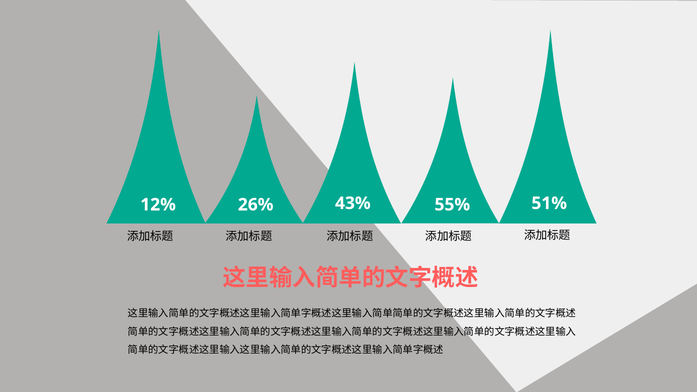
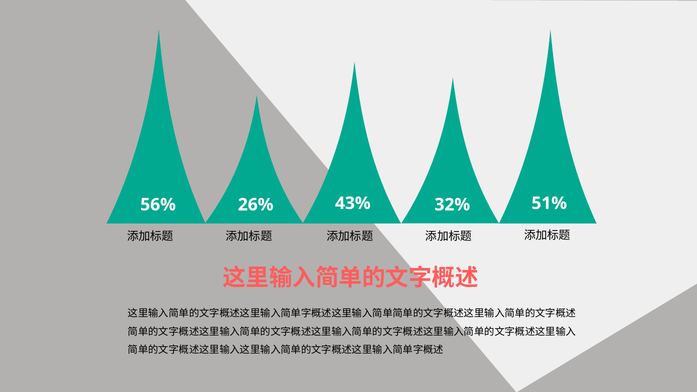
12%: 12% -> 56% (158, 205)
55%: 55% -> 32% (452, 205)
